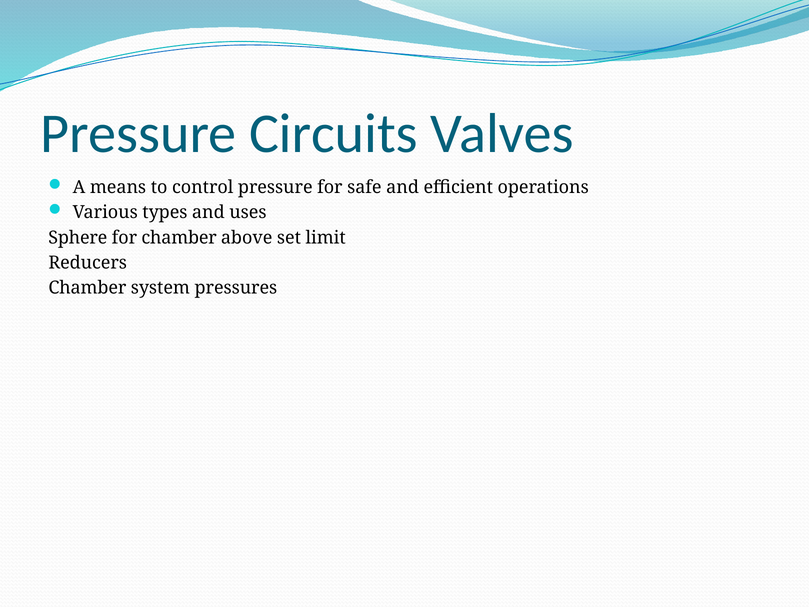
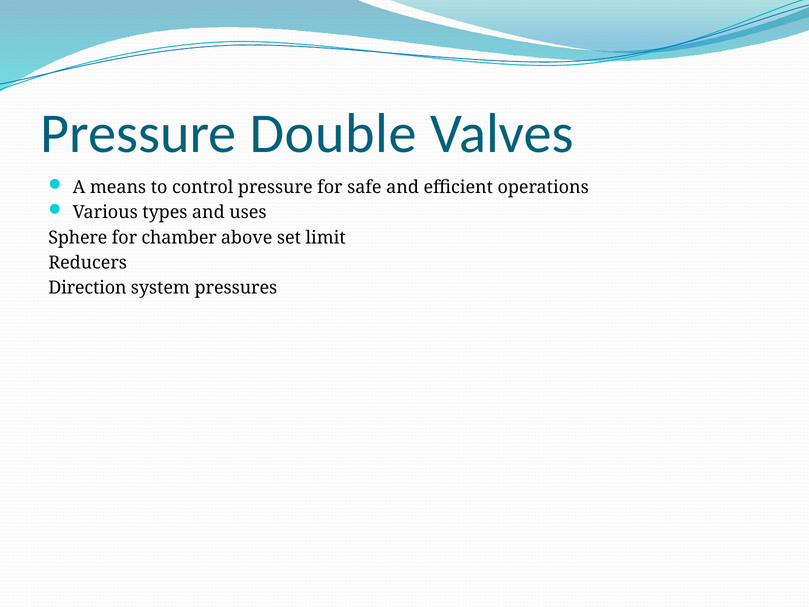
Circuits: Circuits -> Double (333, 134)
Chamber: Chamber -> Direction (87, 288)
